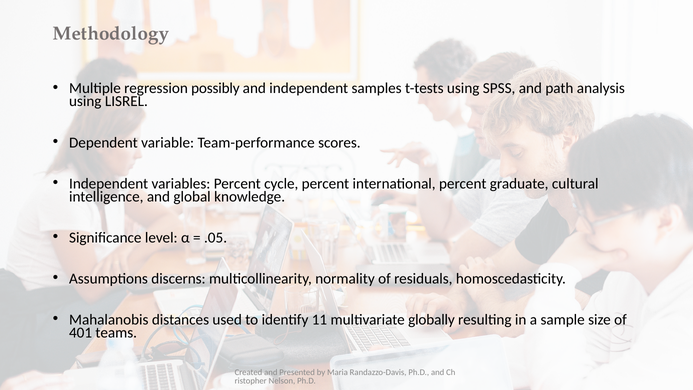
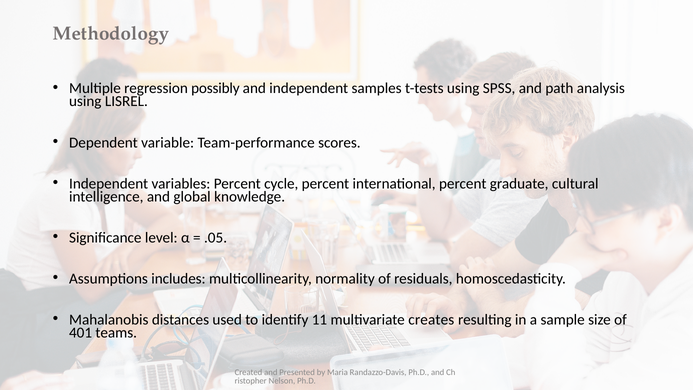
discerns: discerns -> includes (179, 279)
globally: globally -> creates (431, 320)
